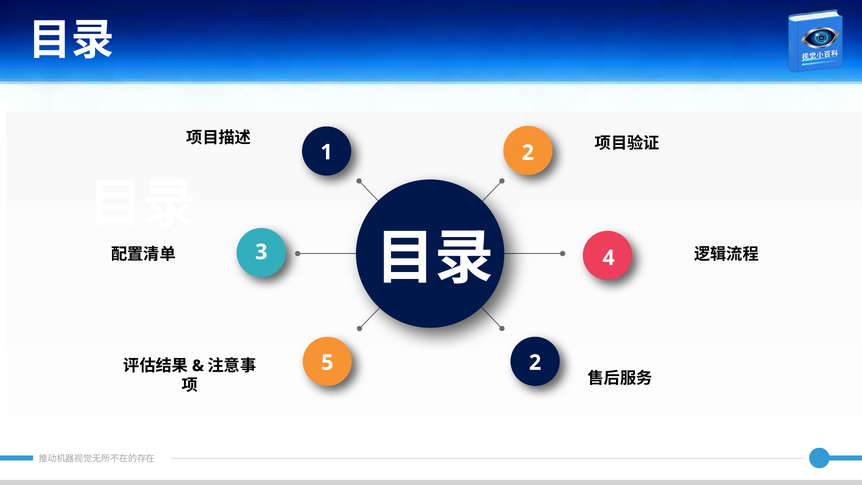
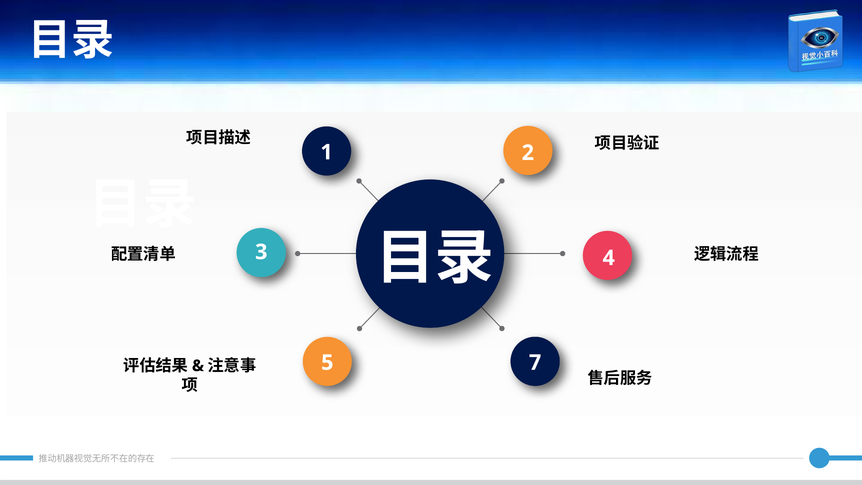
5 2: 2 -> 7 (535, 363)
